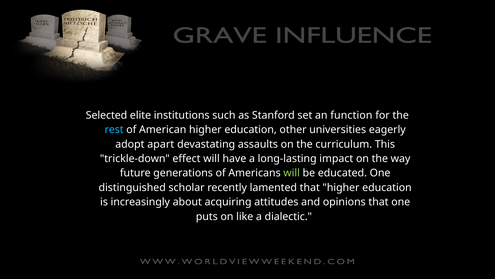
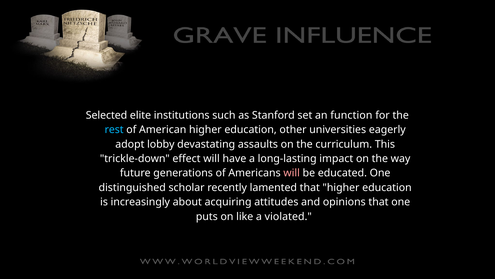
apart: apart -> lobby (161, 144)
will colour: light green -> pink (292, 173)
dialectic: dialectic -> violated (288, 216)
